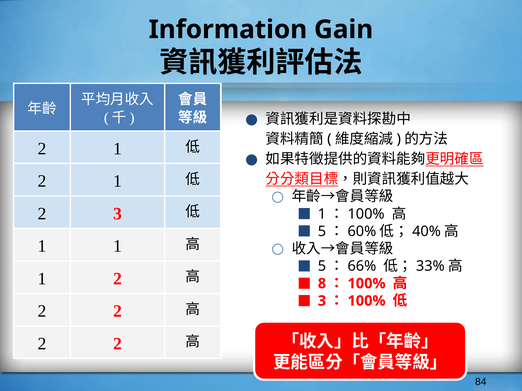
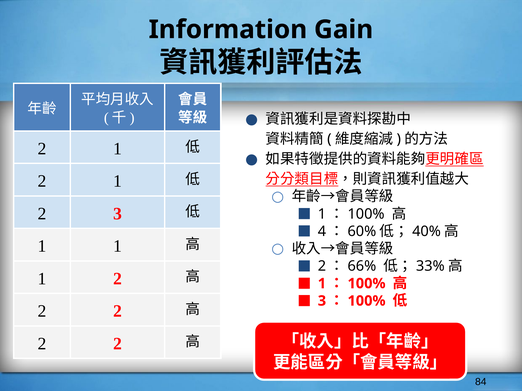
5: 5 -> 4 (322, 232)
5: 5 -> 2 (322, 266)
8: 8 -> 1 (322, 284)
